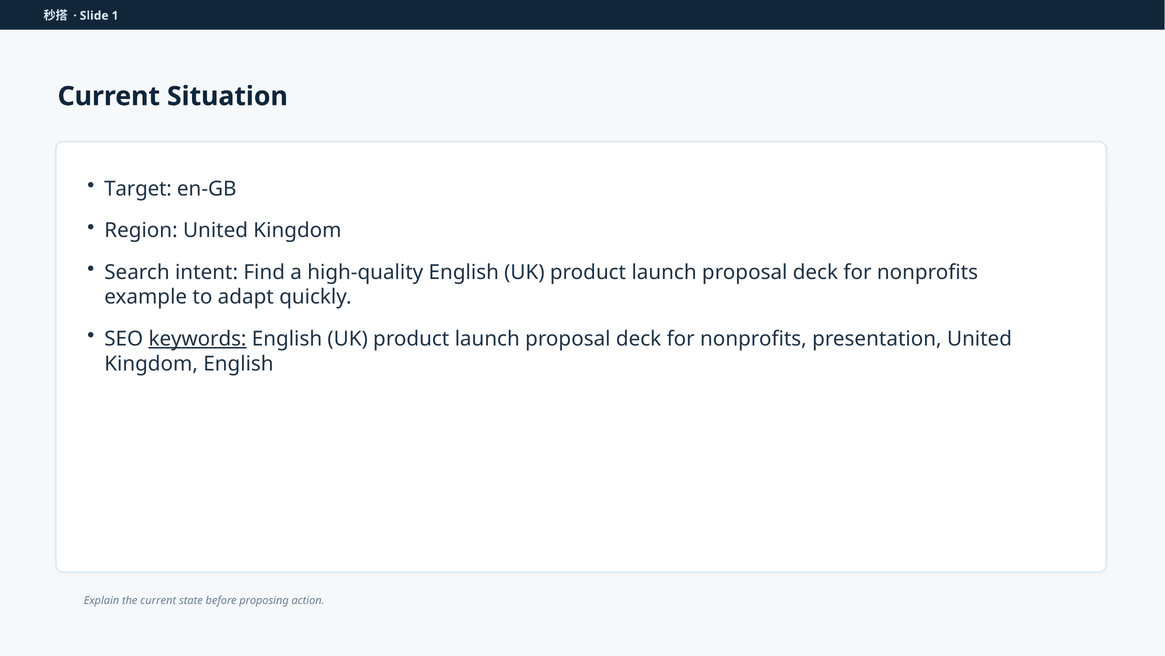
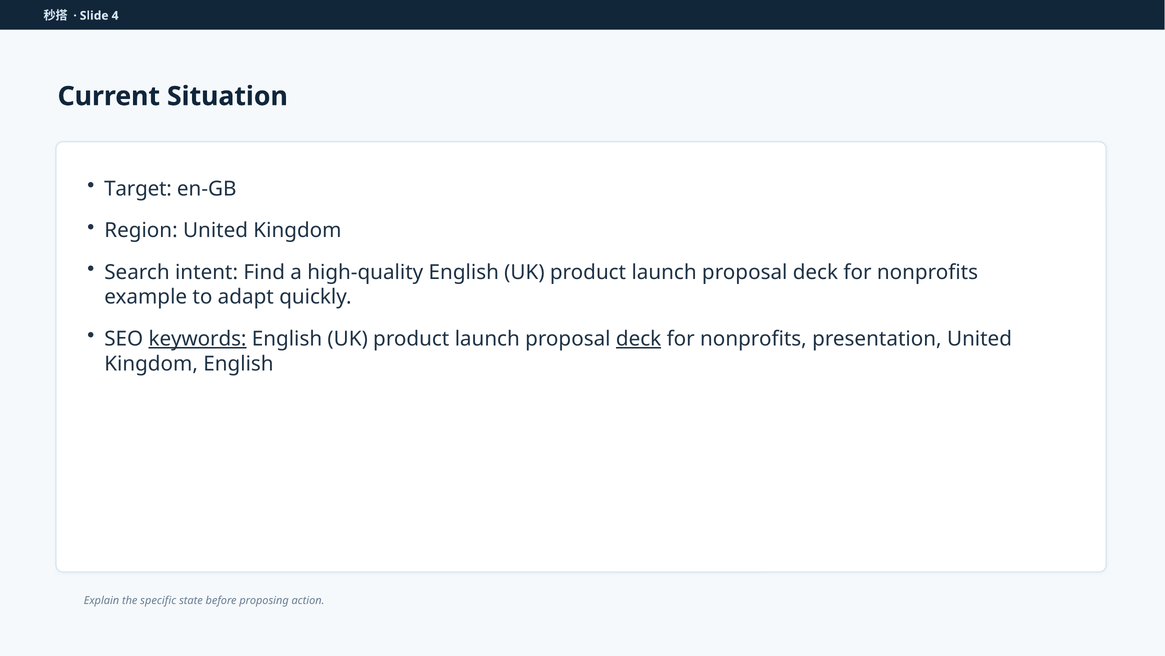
1: 1 -> 4 (115, 16)
deck underline: none -> present (639, 339)
the current: current -> specific (158, 600)
